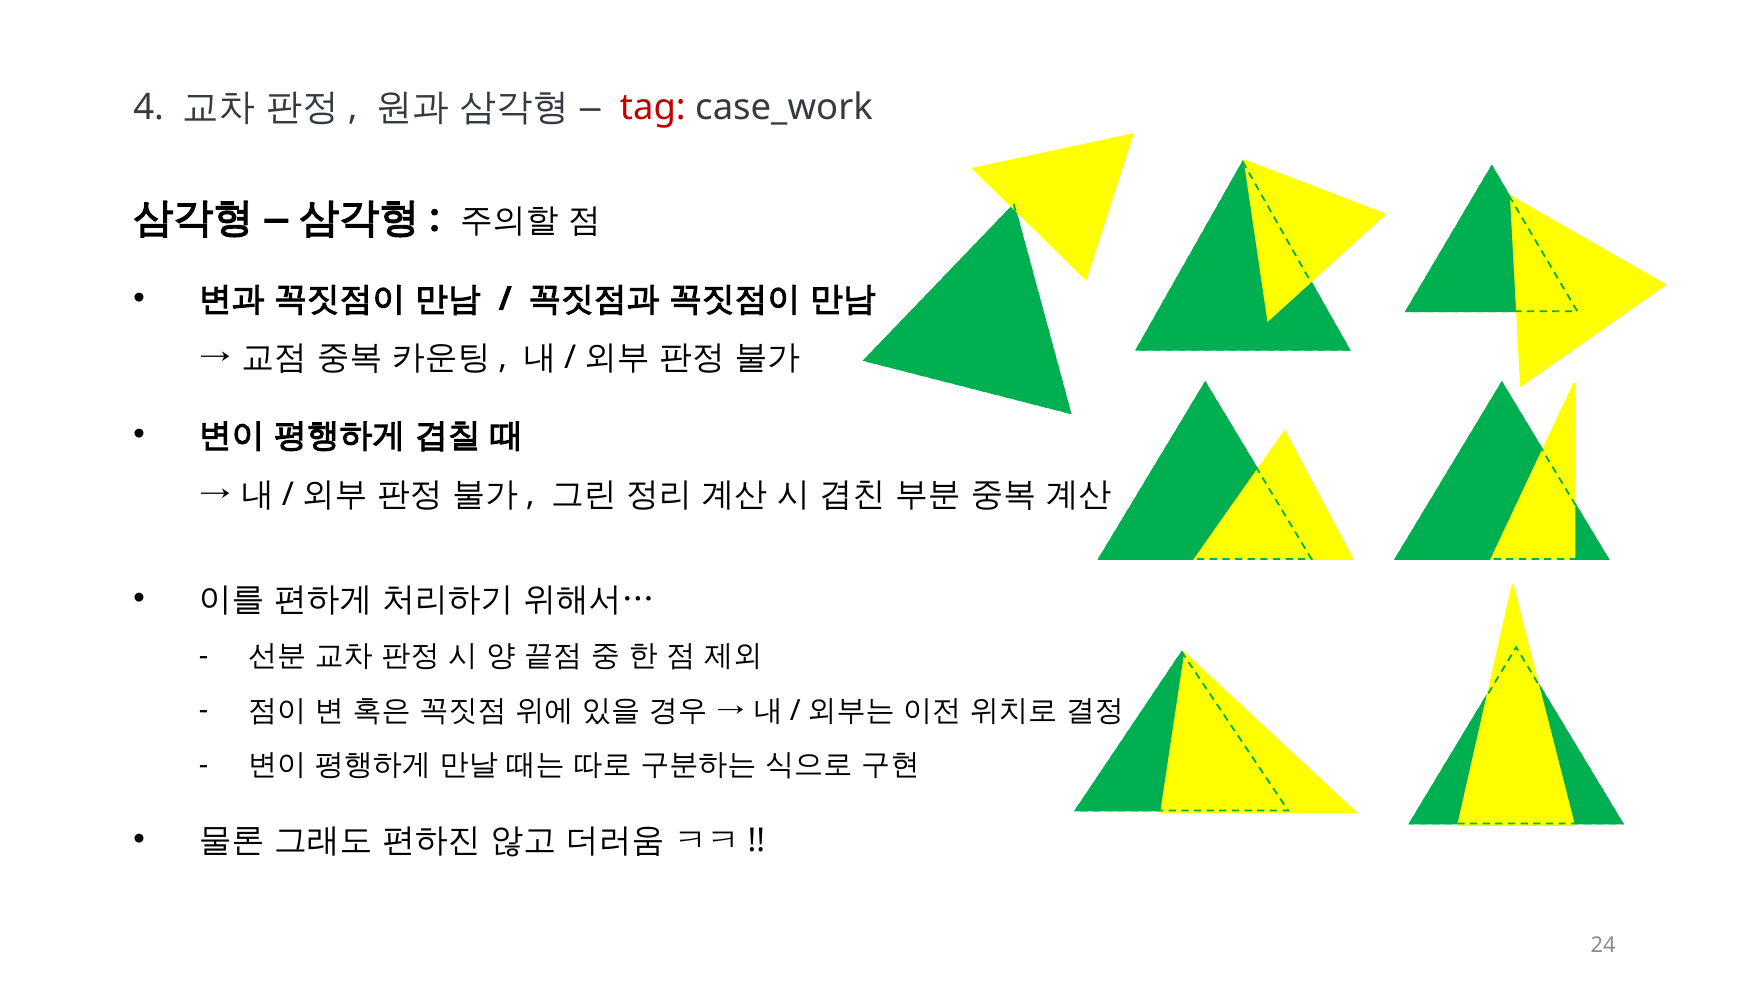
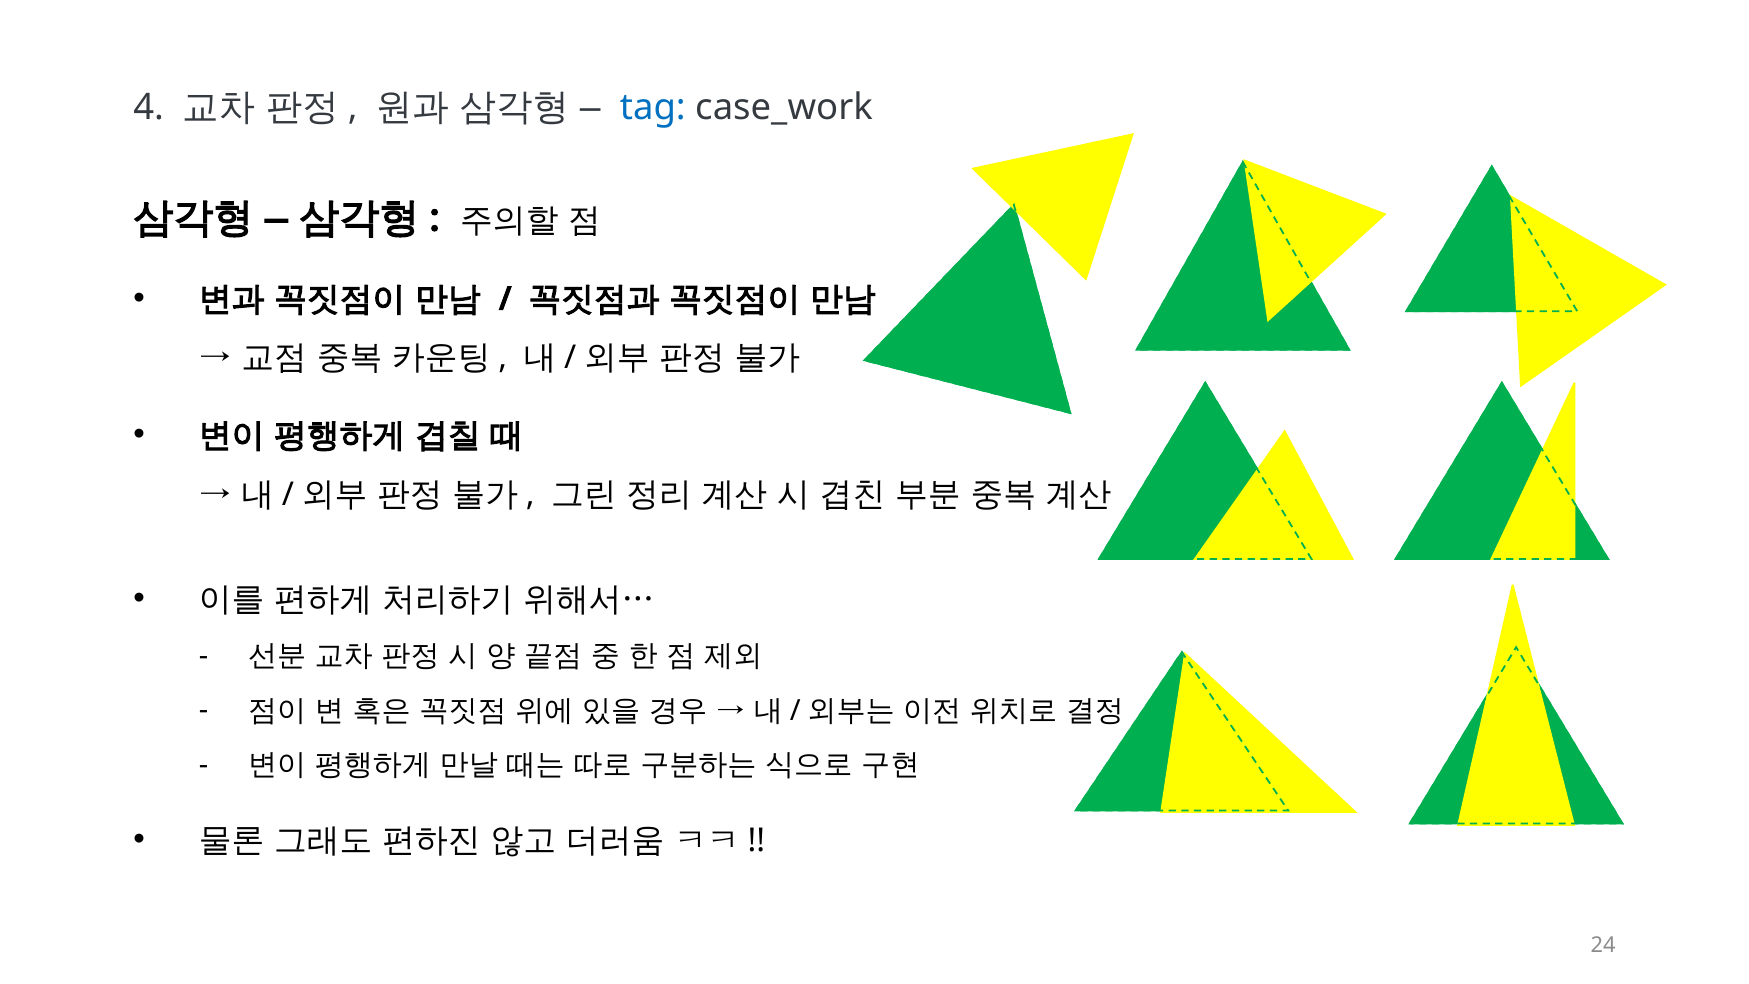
tag colour: red -> blue (653, 108)
